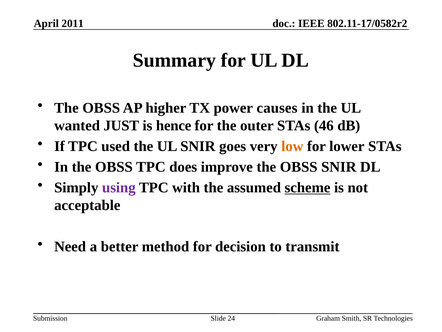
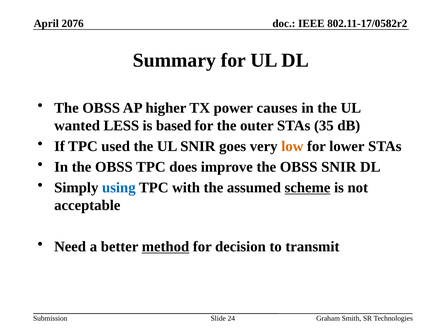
2011: 2011 -> 2076 (73, 24)
JUST: JUST -> LESS (121, 126)
hence: hence -> based (174, 126)
46: 46 -> 35 (324, 126)
using colour: purple -> blue (119, 187)
method underline: none -> present (166, 246)
